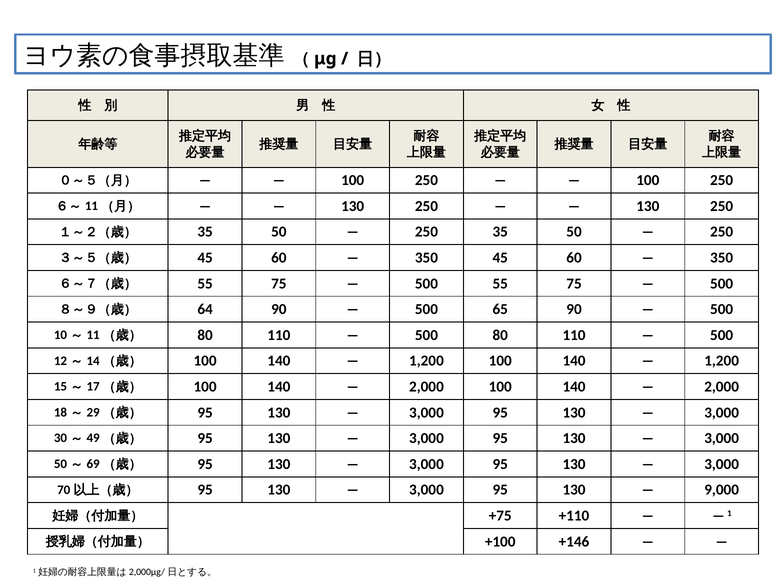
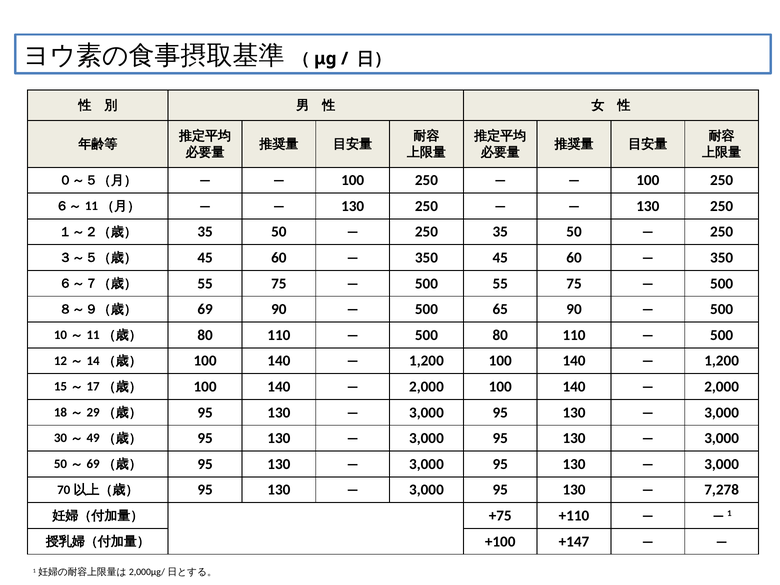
64: 64 -> 69 (205, 309)
9,000: 9,000 -> 7,278 (722, 490)
+146: +146 -> +147 (574, 542)
